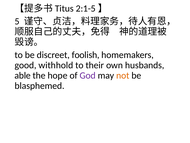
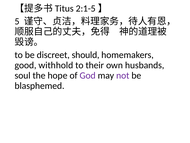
foolish: foolish -> should (86, 55)
able: able -> soul (23, 75)
not colour: orange -> purple (123, 75)
